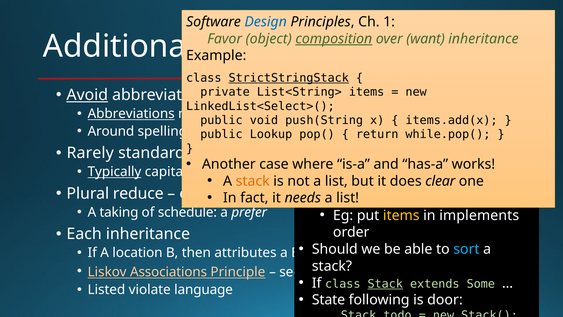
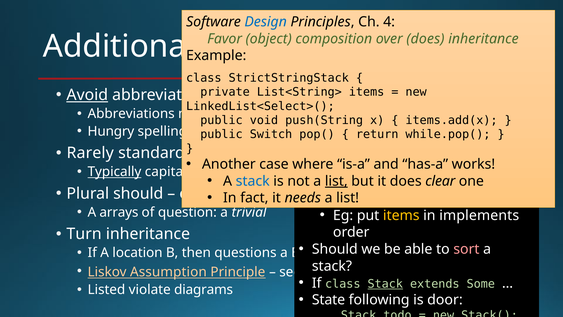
1: 1 -> 4 (389, 22)
composition underline: present -> none (334, 39)
over want: want -> does (425, 39)
StrictStringStack underline: present -> none (289, 78)
Abbreviations underline: present -> none (131, 114)
Around: Around -> Hungry (111, 131)
Lookup: Lookup -> Switch (271, 134)
stack colour: orange -> blue (253, 181)
list underline: none -> present (336, 181)
Plural reduce: reduce -> should (138, 193)
taking: taking -> arrays (119, 212)
schedule: schedule -> question (187, 212)
prefer: prefer -> trivial (249, 212)
Each: Each -> Turn (84, 234)
sort colour: light blue -> pink (466, 249)
attributes: attributes -> questions (245, 253)
Associations: Associations -> Assumption (168, 272)
language: language -> diagrams (204, 290)
